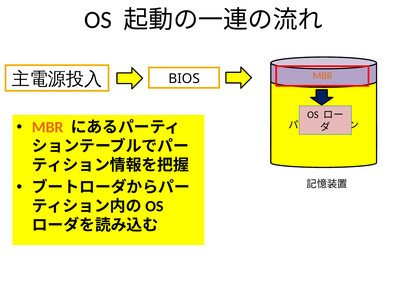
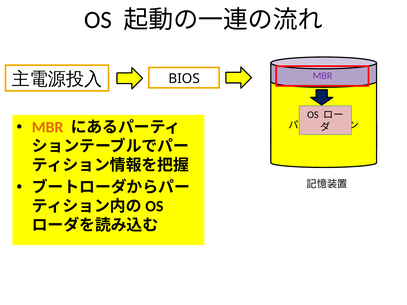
MBR colour: orange -> purple (323, 76)
